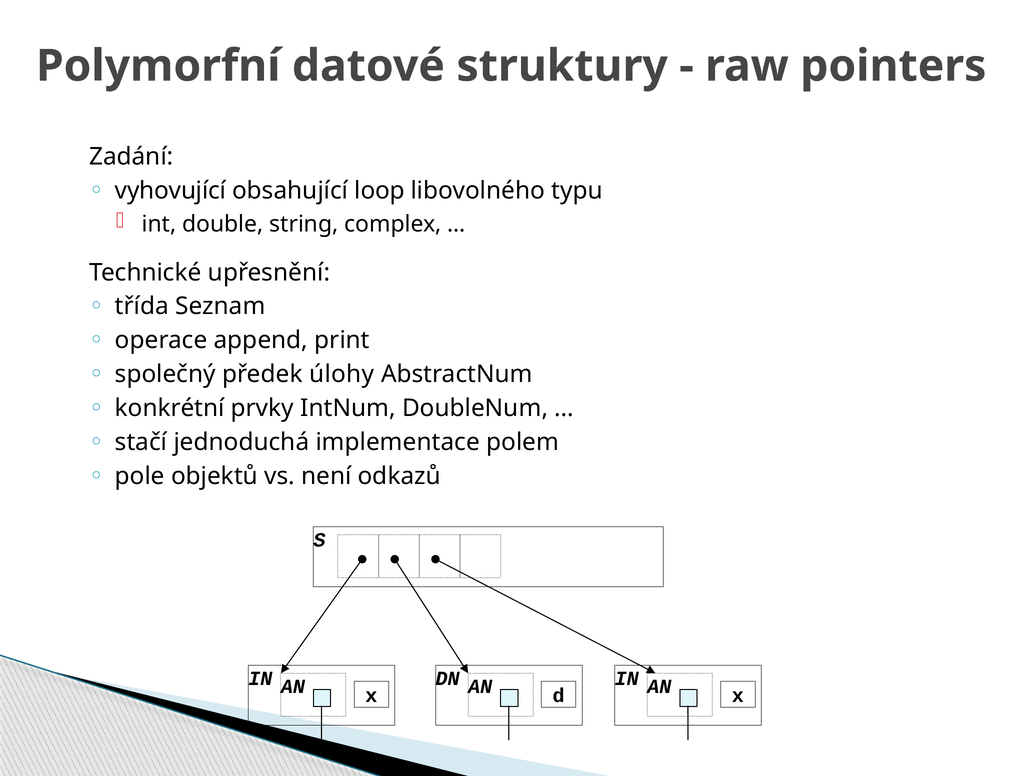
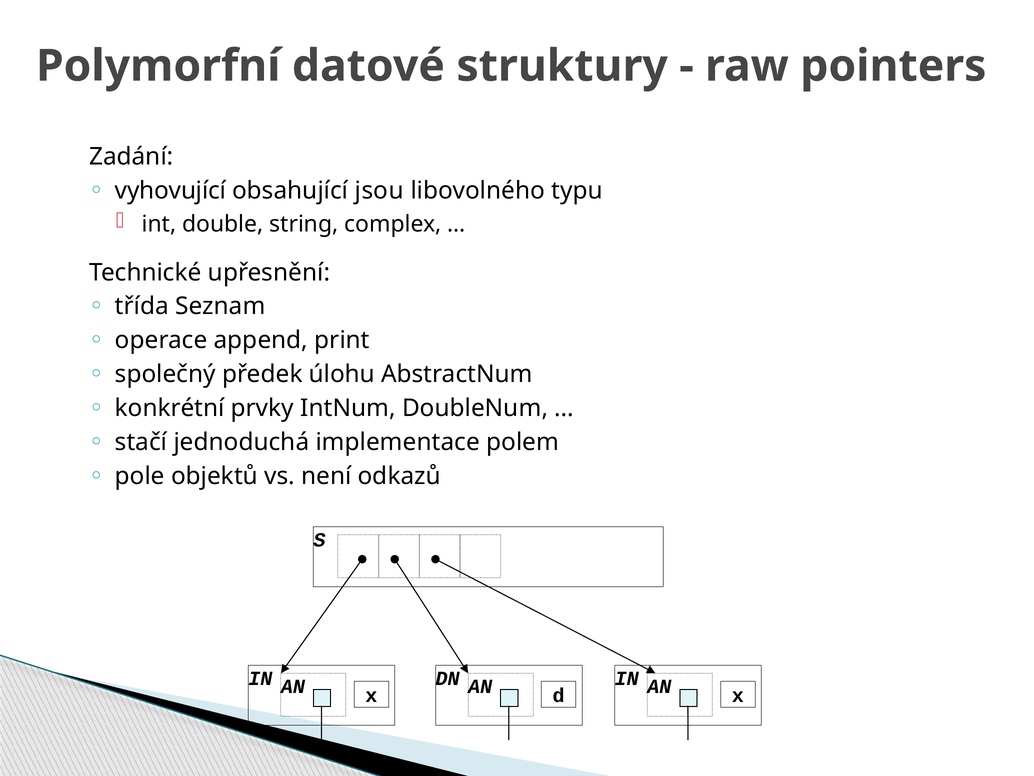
loop: loop -> jsou (379, 191)
úlohy: úlohy -> úlohu (342, 374)
